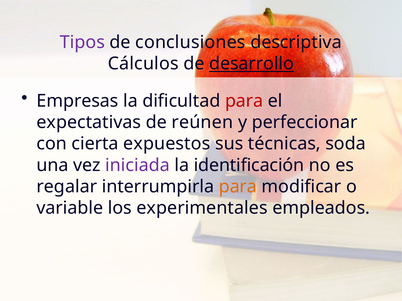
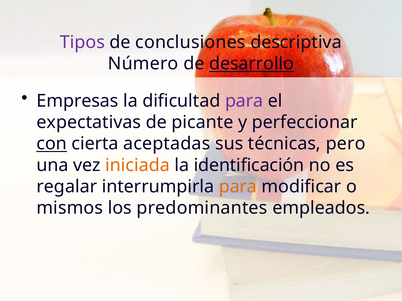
Cálculos: Cálculos -> Número (143, 64)
para colour: red -> purple (244, 101)
reúnen: reúnen -> picante (202, 123)
con underline: none -> present (52, 144)
expuestos: expuestos -> aceptadas (167, 144)
soda: soda -> pero (346, 144)
iniciada colour: purple -> orange (138, 165)
variable: variable -> mismos (70, 208)
experimentales: experimentales -> predominantes (202, 208)
